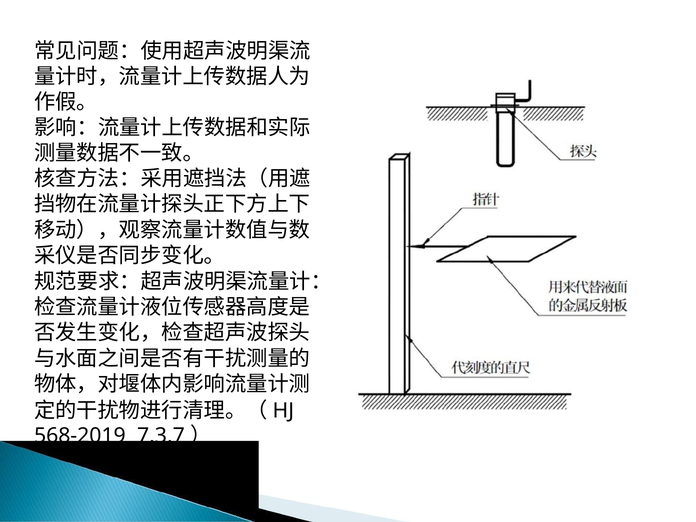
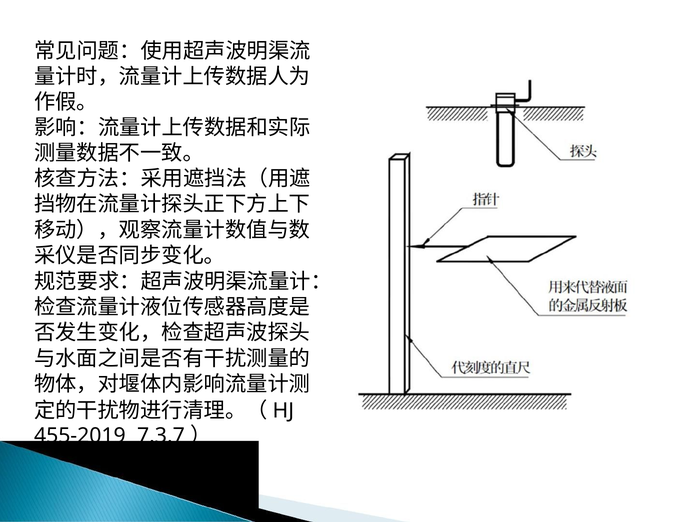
568-2019: 568-2019 -> 455-2019 (80, 436)
